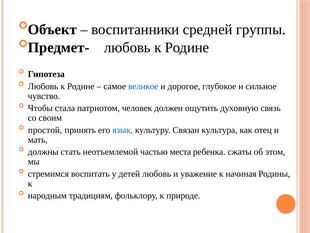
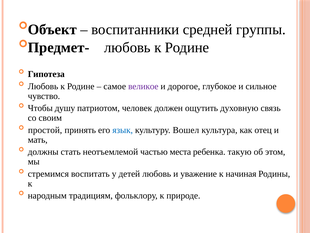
великое colour: blue -> purple (143, 86)
стала: стала -> душу (65, 108)
Связан: Связан -> Вошел (186, 130)
сжаты: сжаты -> такую (240, 152)
